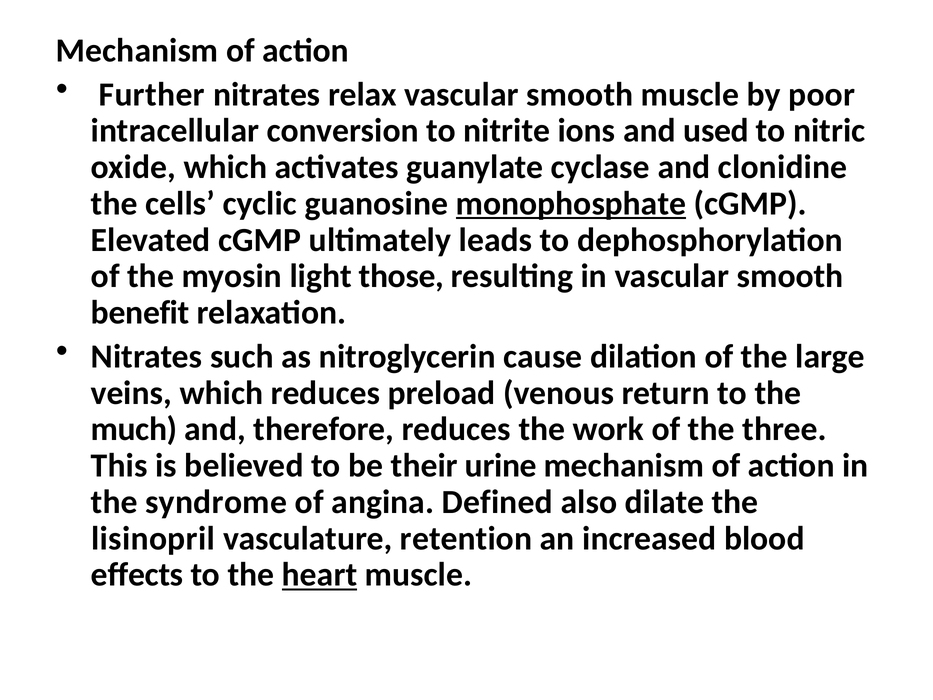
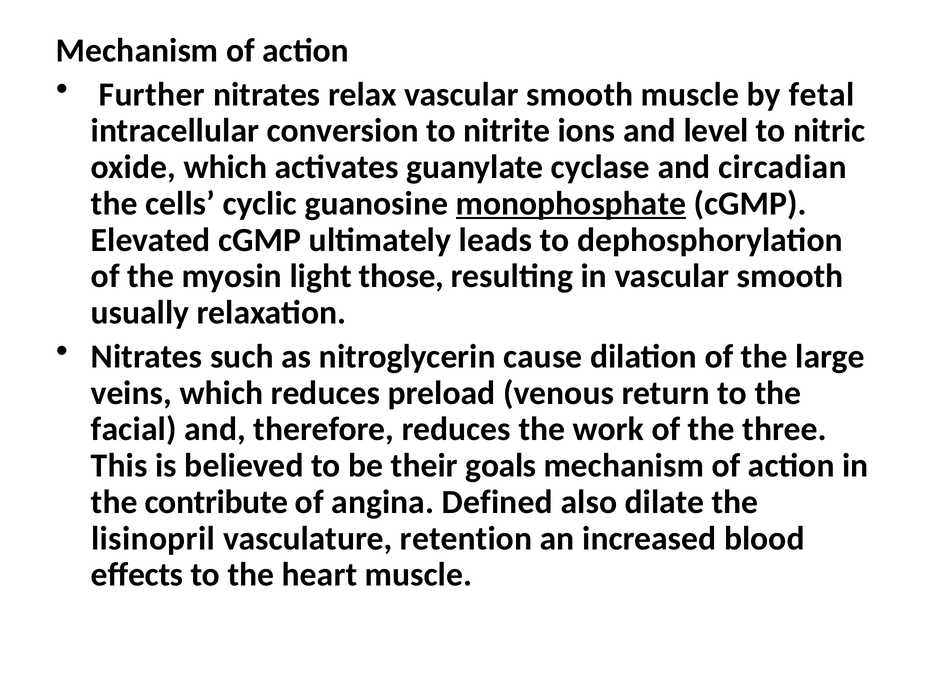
poor: poor -> fetal (822, 94)
used: used -> level (716, 131)
clonidine: clonidine -> circadian (783, 167)
benefit: benefit -> usually (140, 313)
much: much -> facial (134, 429)
urine: urine -> goals (501, 465)
syndrome: syndrome -> contribute (216, 502)
heart underline: present -> none (320, 575)
